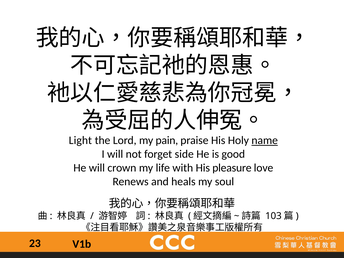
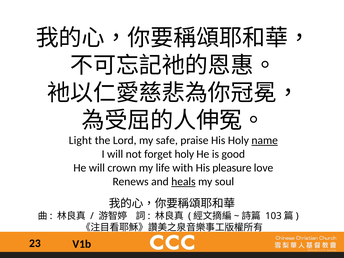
pain: pain -> safe (167, 140)
forget side: side -> holy (184, 154)
heals underline: none -> present (183, 182)
